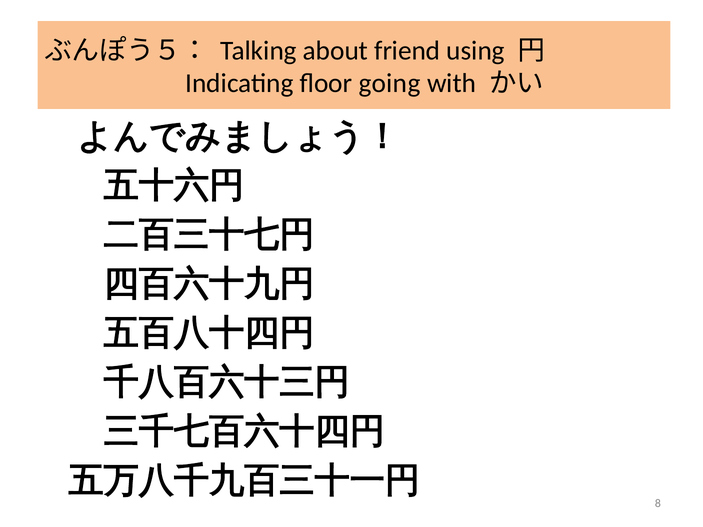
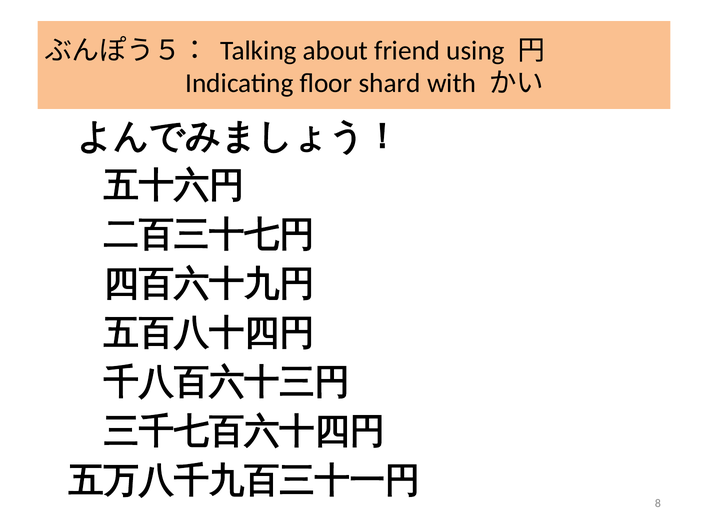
going: going -> shard (390, 83)
